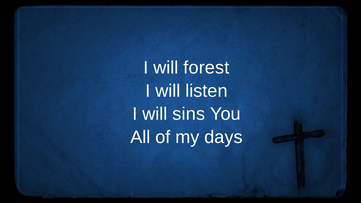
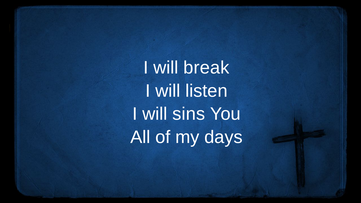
forest: forest -> break (206, 68)
